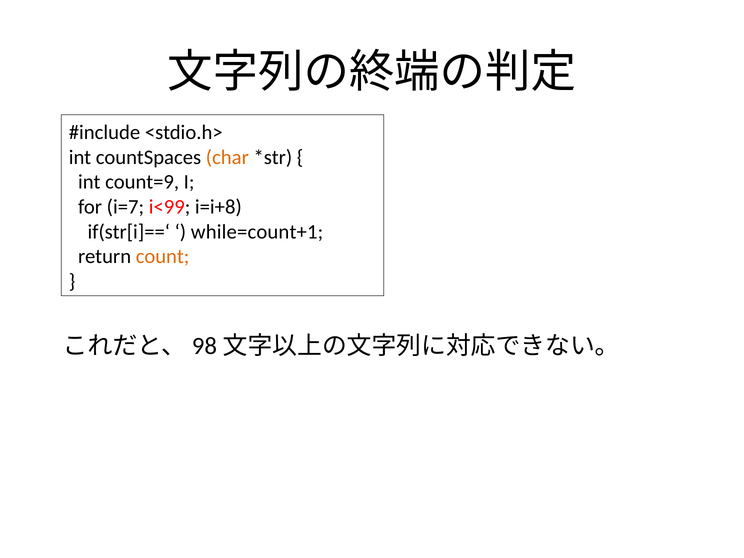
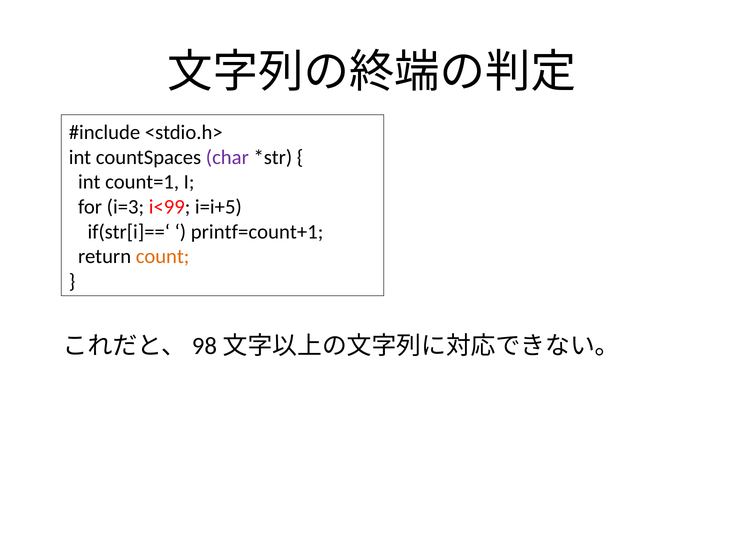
char colour: orange -> purple (227, 157)
count=9: count=9 -> count=1 (142, 182)
i=7: i=7 -> i=3 (125, 207)
i=i+8: i=i+8 -> i=i+5 (218, 207)
while=count+1: while=count+1 -> printf=count+1 (257, 232)
